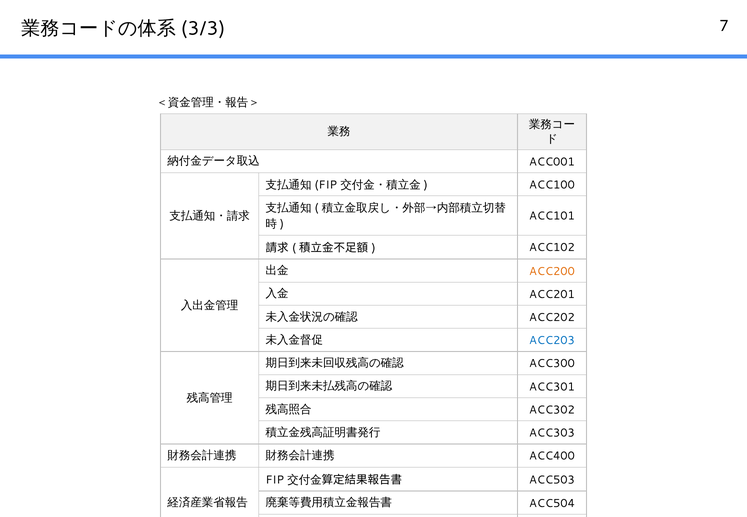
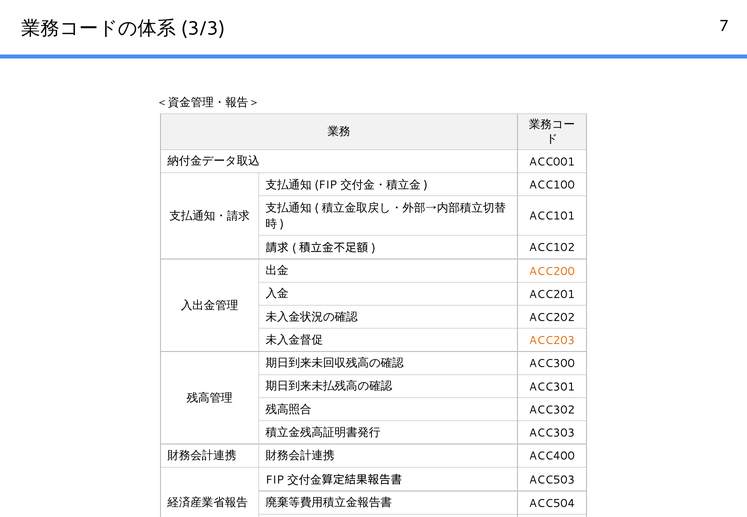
ACC203 colour: blue -> orange (552, 341)
